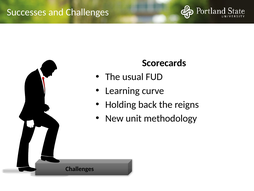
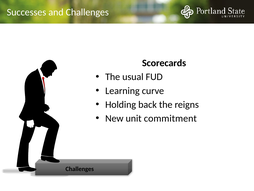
methodology: methodology -> commitment (170, 118)
